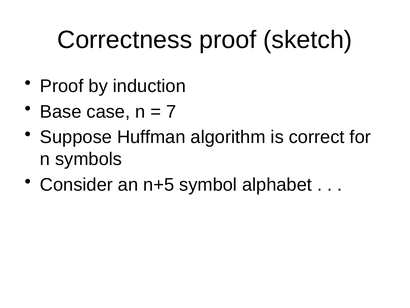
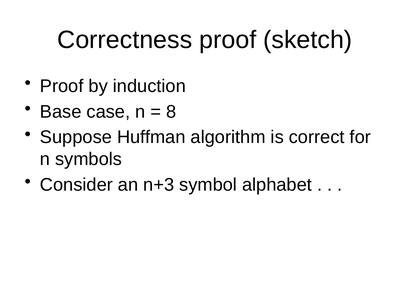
7: 7 -> 8 (171, 112)
n+5: n+5 -> n+3 (159, 184)
